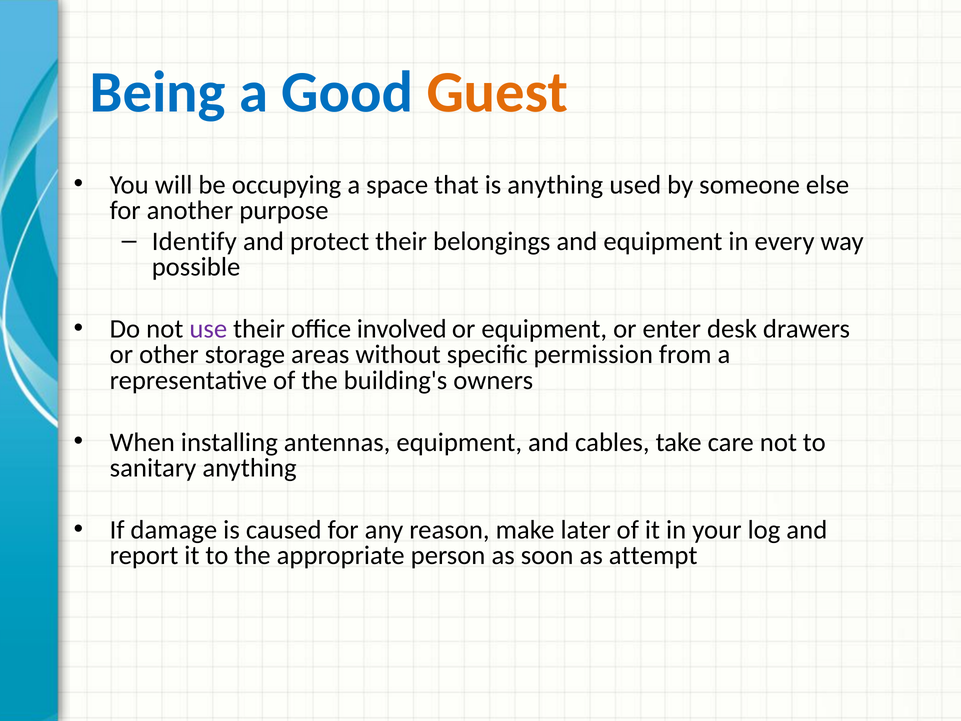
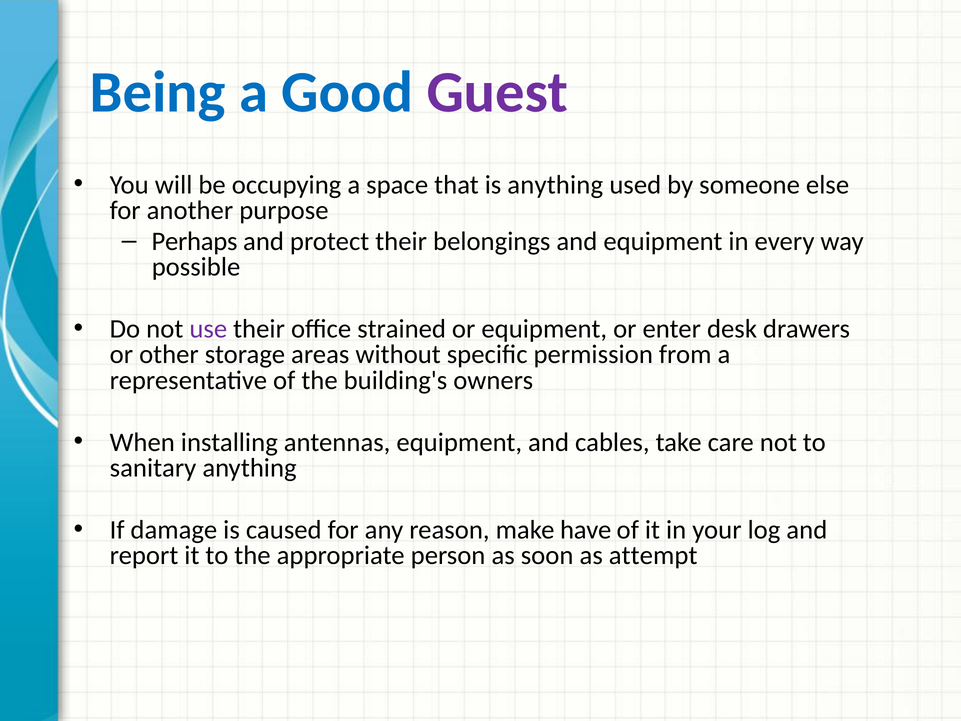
Guest colour: orange -> purple (497, 92)
Identify: Identify -> Perhaps (195, 241)
involved: involved -> strained (402, 329)
later: later -> have (586, 530)
